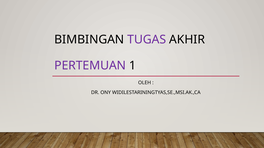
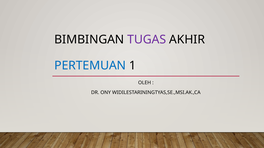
PERTEMUAN colour: purple -> blue (90, 66)
